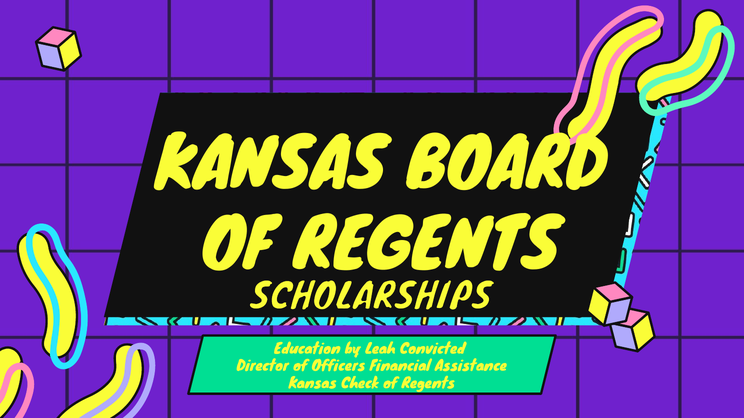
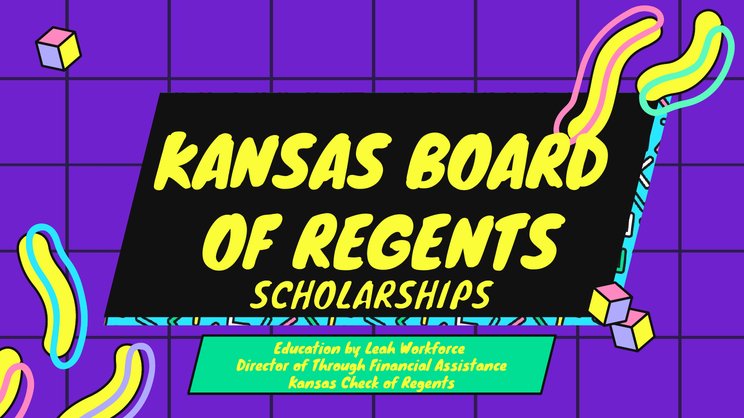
Convicted: Convicted -> Workforce (433, 349)
Officers: Officers -> Through (339, 366)
